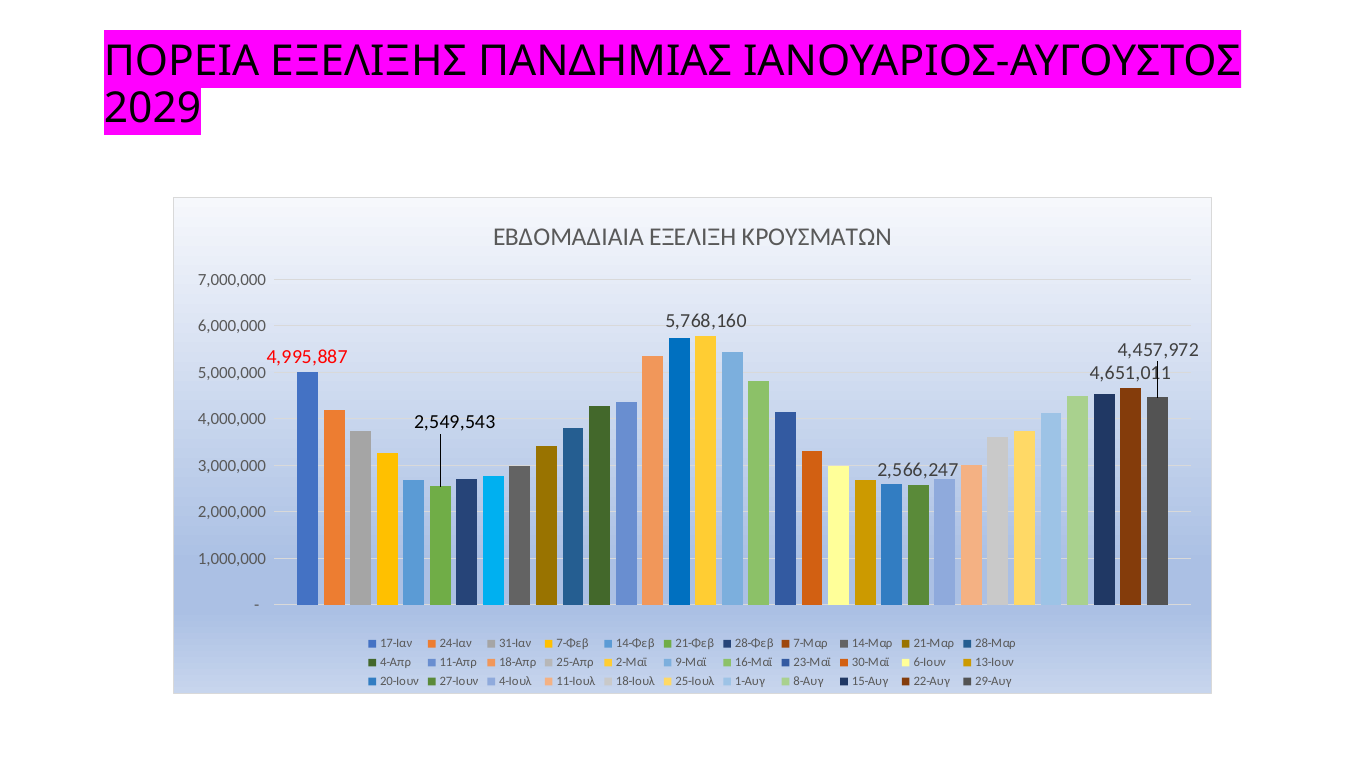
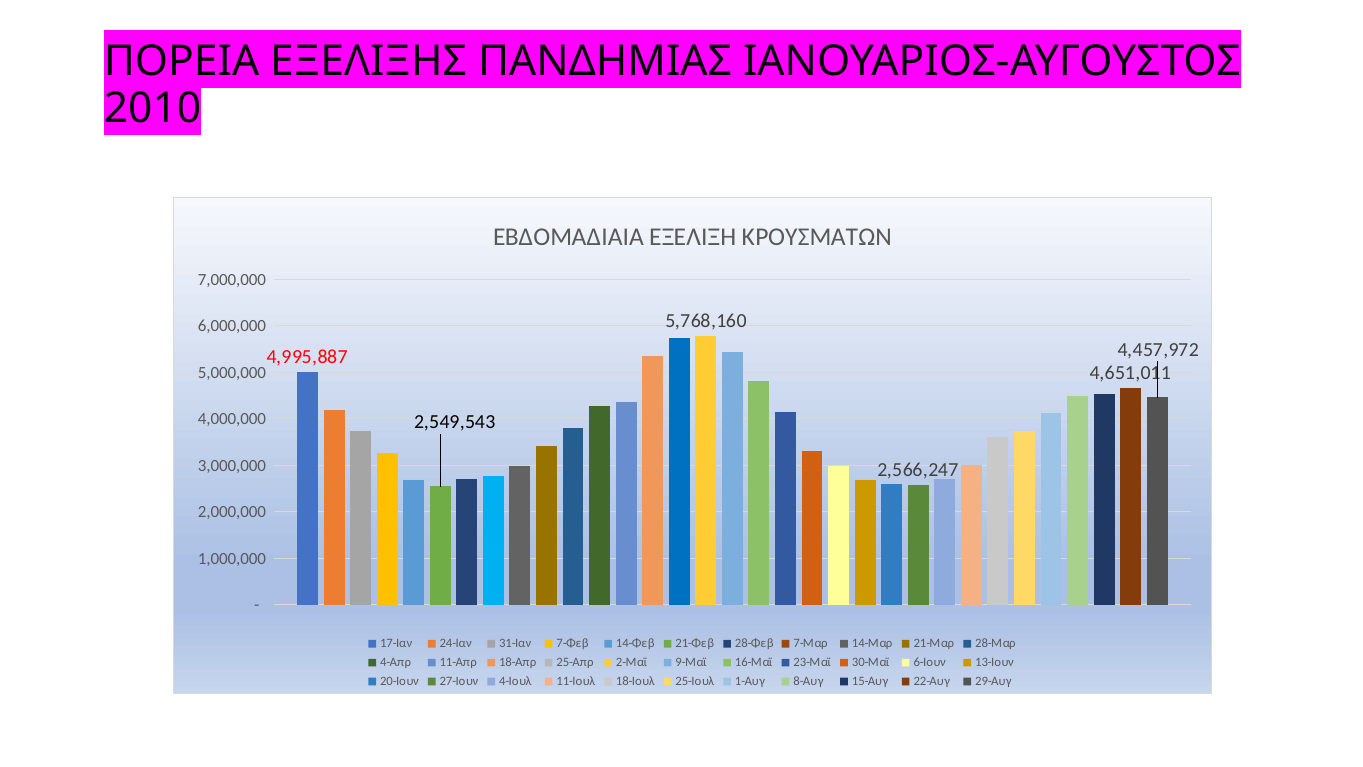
2029: 2029 -> 2010 (153, 108)
